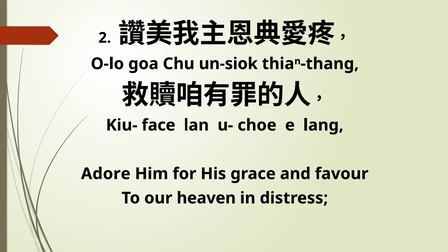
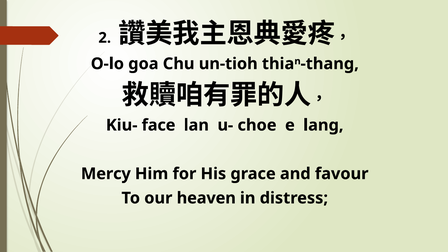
un-siok: un-siok -> un-tioh (228, 64)
Adore: Adore -> Mercy (106, 174)
